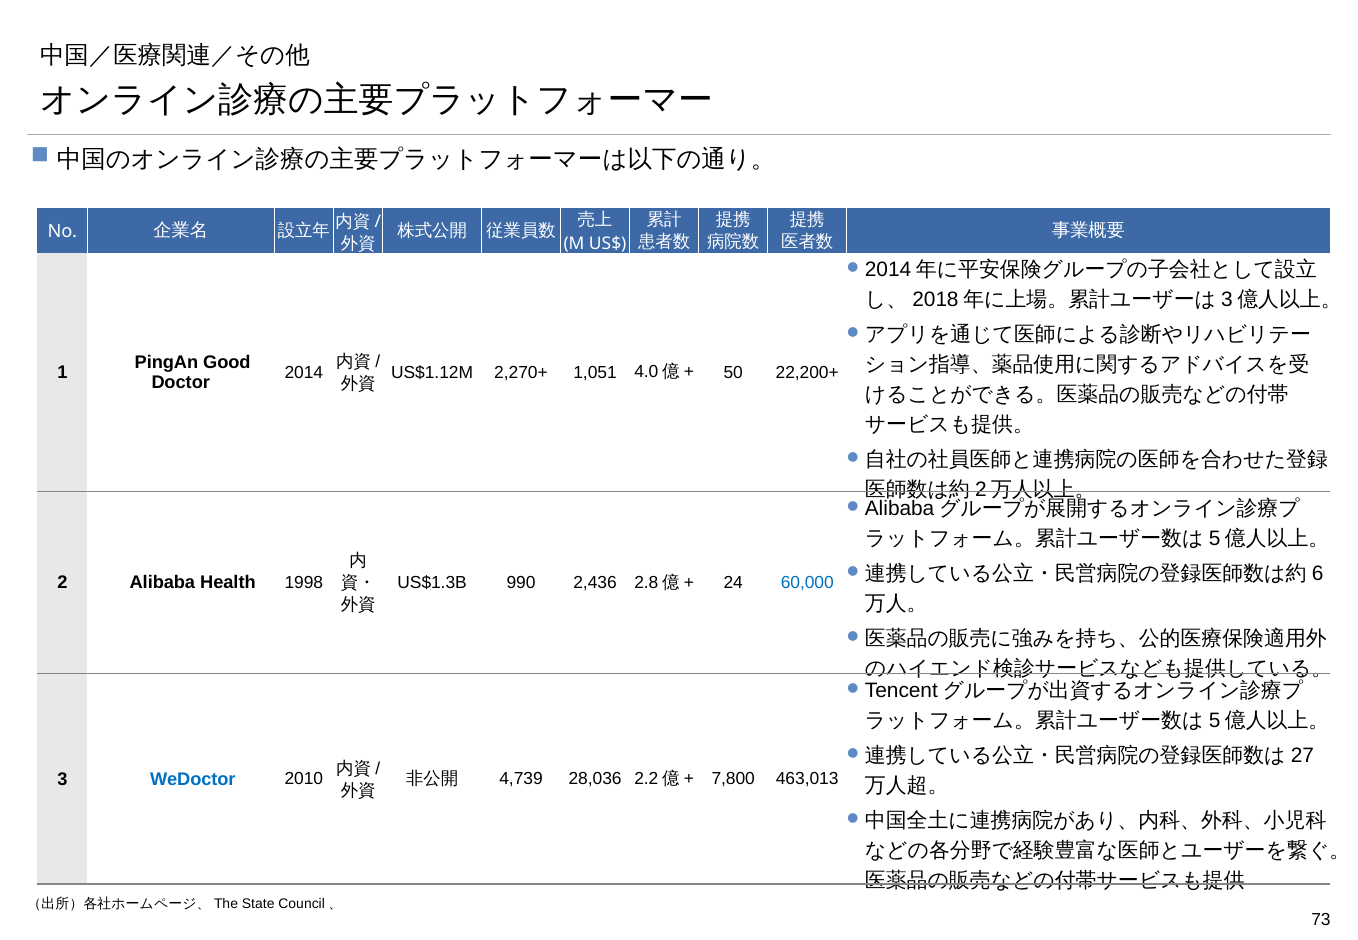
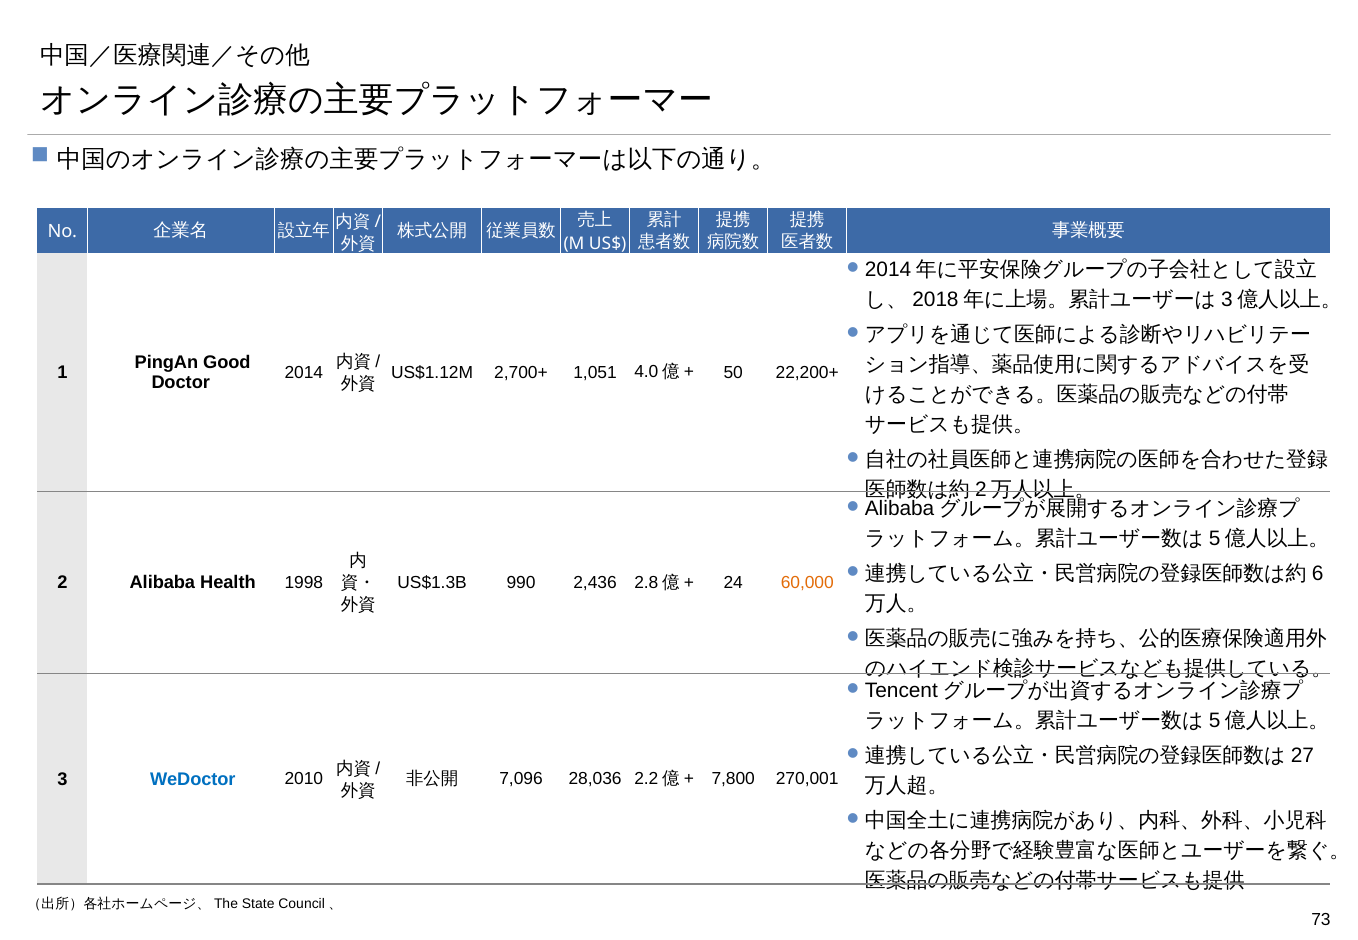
2,270+: 2,270+ -> 2,700+ (521, 372)
60,000 colour: blue -> orange (807, 583)
4,739: 4,739 -> 7,096 (521, 779)
463,013: 463,013 -> 270,001 (807, 779)
